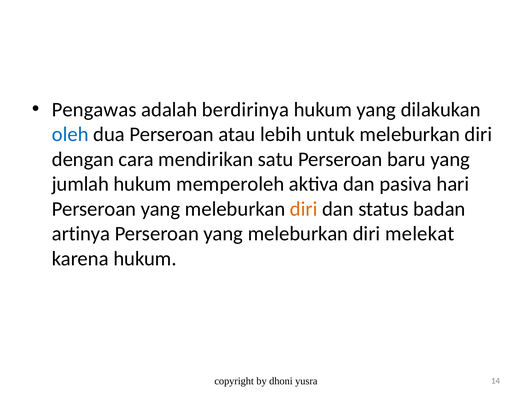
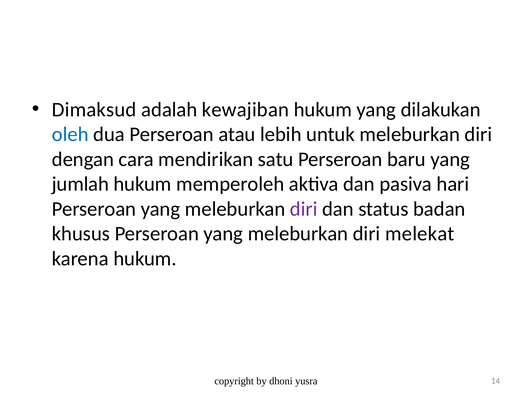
Pengawas: Pengawas -> Dimaksud (94, 110)
berdirinya: berdirinya -> kewajiban (245, 110)
diri colour: orange -> purple (304, 209)
artinya: artinya -> khusus (81, 234)
